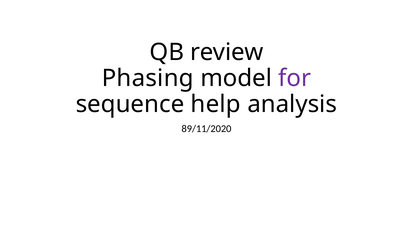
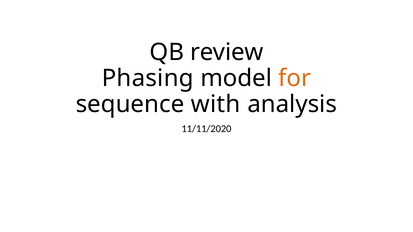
for colour: purple -> orange (295, 78)
help: help -> with (216, 104)
89/11/2020: 89/11/2020 -> 11/11/2020 (206, 129)
